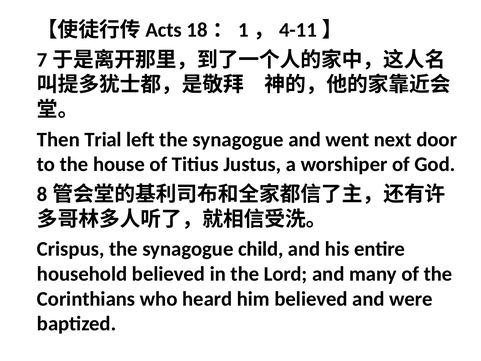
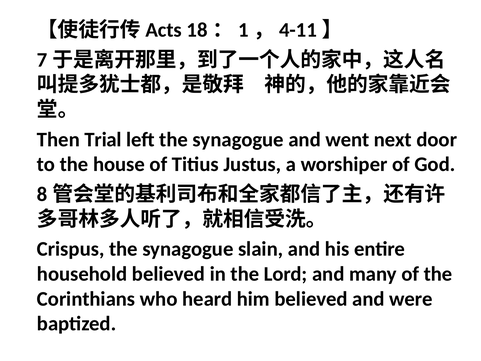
child: child -> slain (261, 249)
